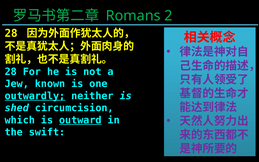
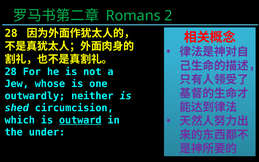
known: known -> whose (50, 84)
outwardly underline: present -> none (35, 96)
swift: swift -> under (47, 132)
